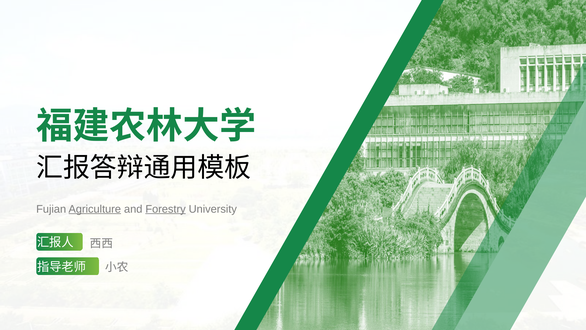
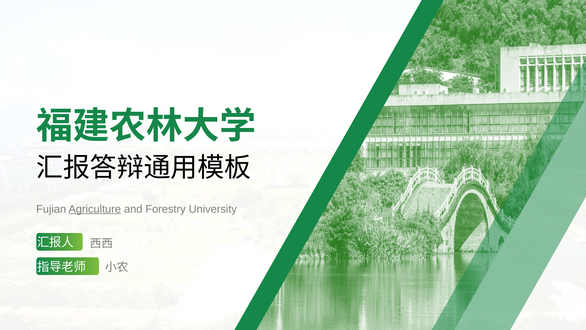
Forestry underline: present -> none (166, 209)
